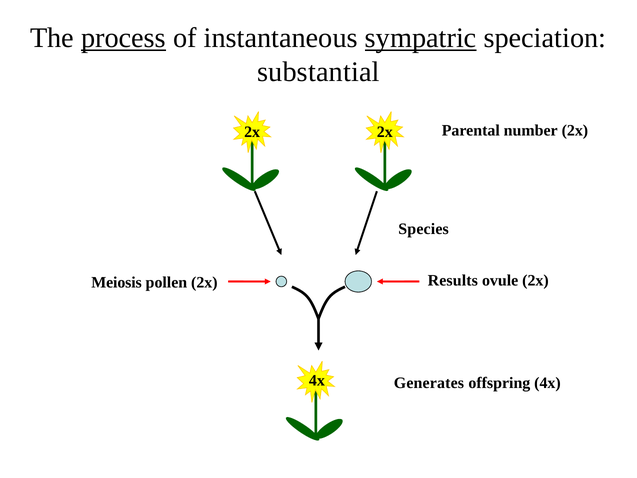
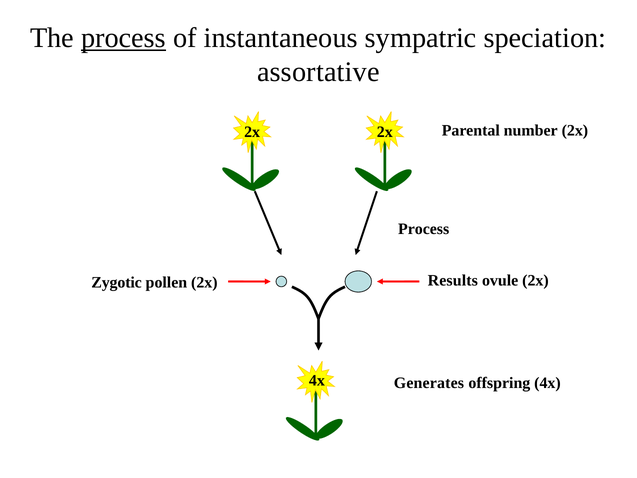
sympatric underline: present -> none (421, 38)
substantial: substantial -> assortative (318, 72)
Species: Species -> Process (424, 229)
Meiosis: Meiosis -> Zygotic (117, 283)
